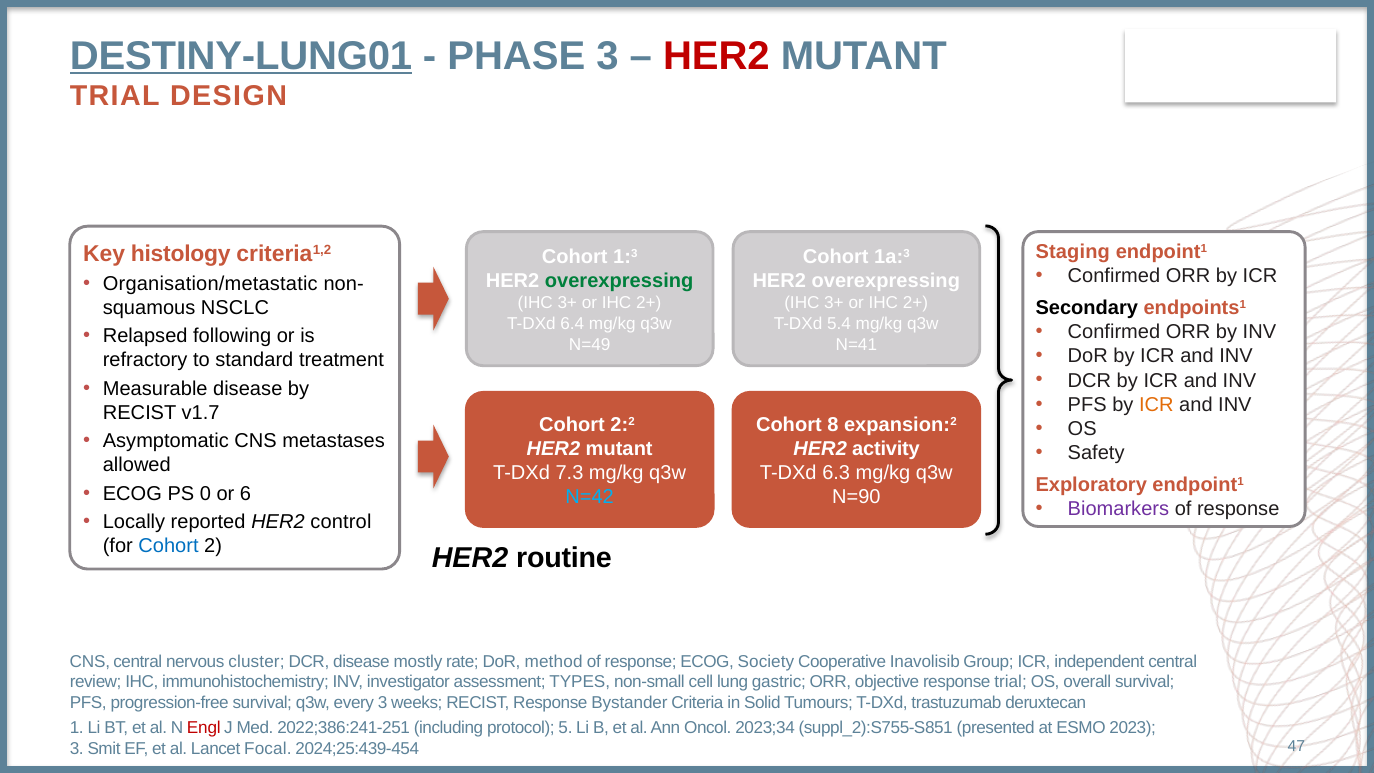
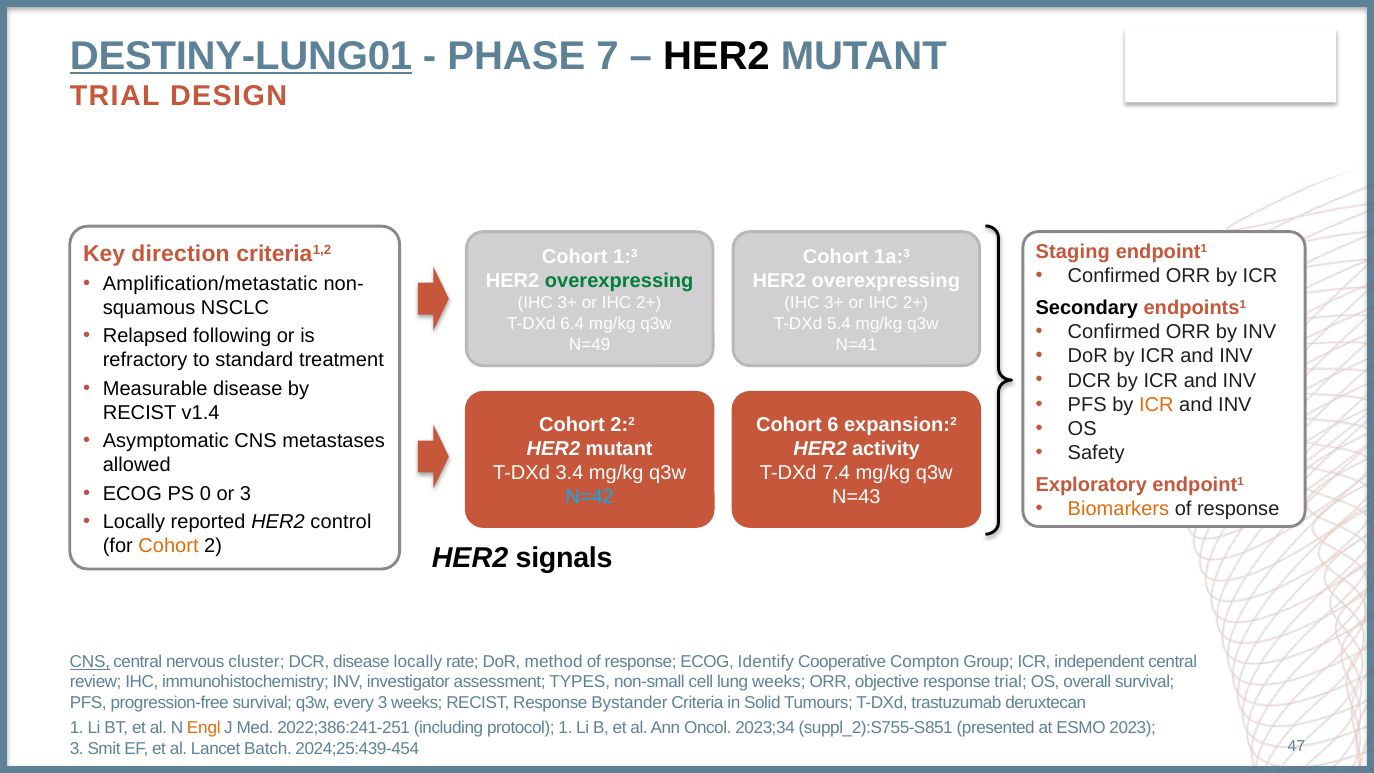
PHASE 3: 3 -> 7 (607, 56)
HER2 colour: red -> black (716, 56)
histology: histology -> direction (181, 254)
Organisation/metastatic: Organisation/metastatic -> Amplification/metastatic (210, 284)
v1.7: v1.7 -> v1.4 (201, 413)
8: 8 -> 6 (833, 425)
7.3: 7.3 -> 3.4 (569, 473)
6.3: 6.3 -> 7.4 (836, 473)
or 6: 6 -> 3 (245, 493)
N=90: N=90 -> N=43 (856, 497)
Biomarkers colour: purple -> orange (1118, 509)
Cohort colour: blue -> orange (169, 546)
routine: routine -> signals (564, 558)
CNS underline: none -> present (90, 662)
disease mostly: mostly -> locally (418, 662)
Society: Society -> Identify (766, 662)
Inavolisib: Inavolisib -> Compton (925, 662)
lung gastric: gastric -> weeks (779, 682)
Engl colour: red -> orange (204, 728)
protocol 5: 5 -> 1 (566, 728)
Focal: Focal -> Batch (268, 748)
